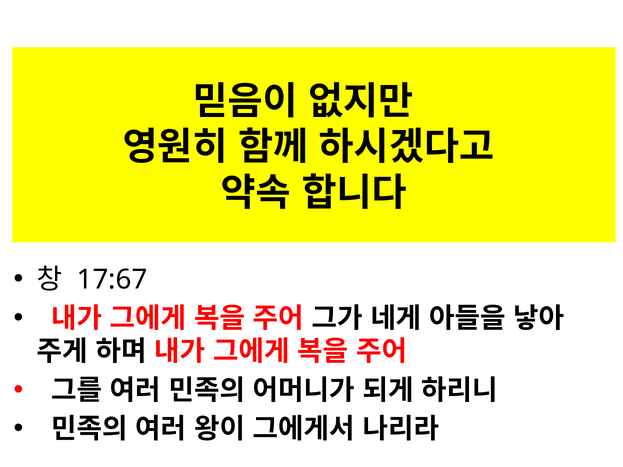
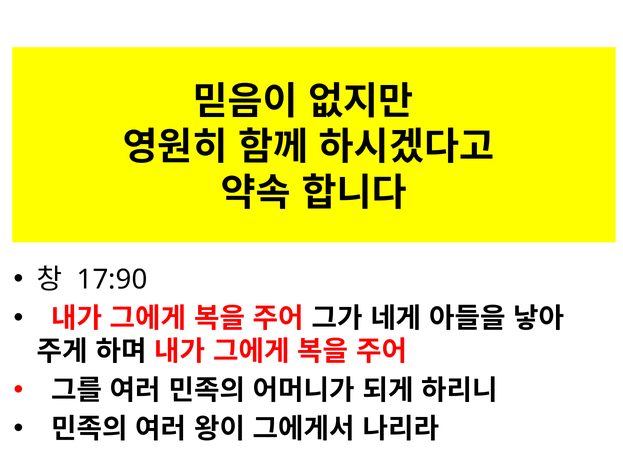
17:67: 17:67 -> 17:90 (112, 280)
